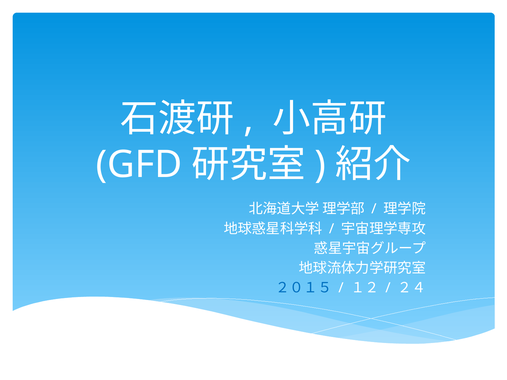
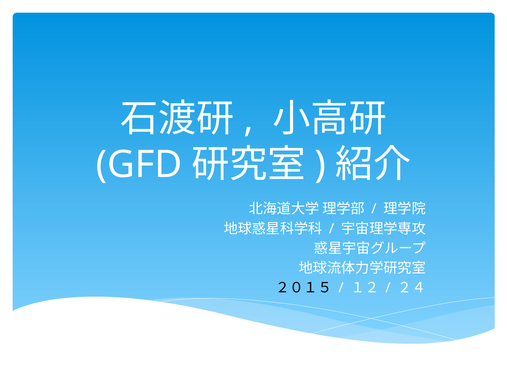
２０１５ colour: blue -> black (304, 288)
